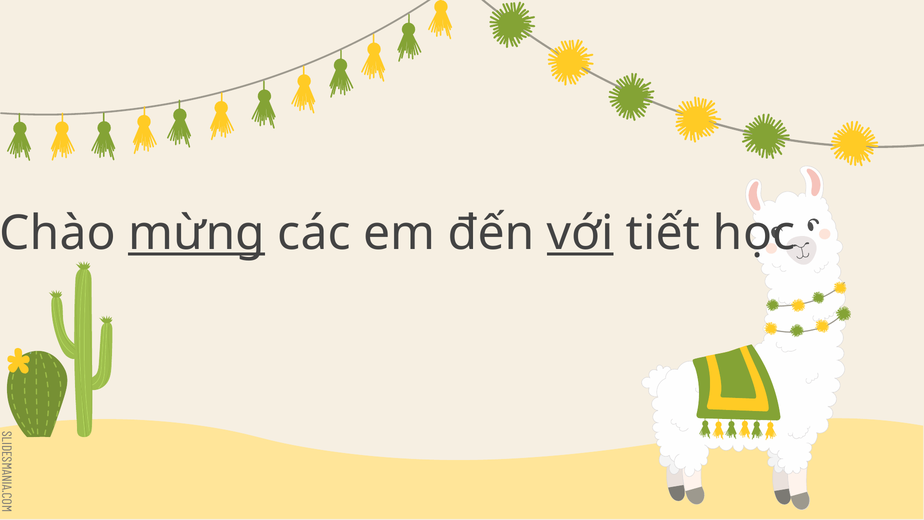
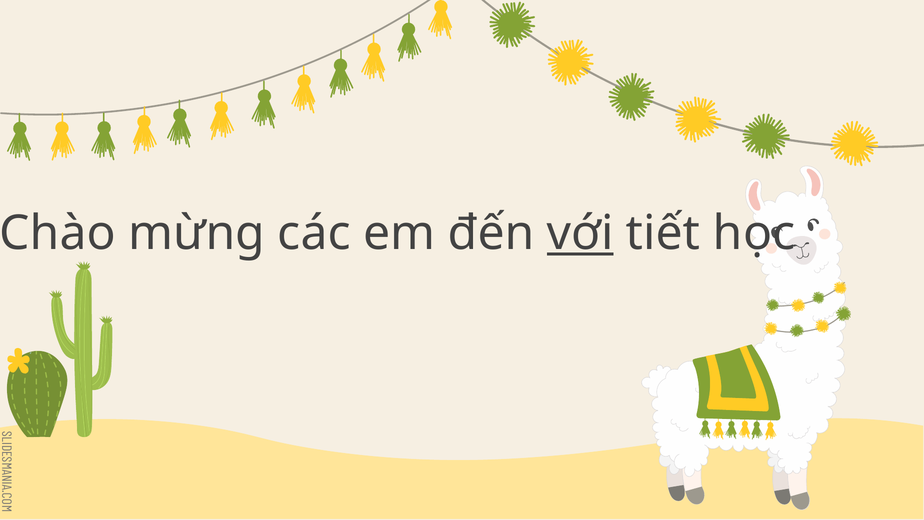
mừng underline: present -> none (197, 233)
